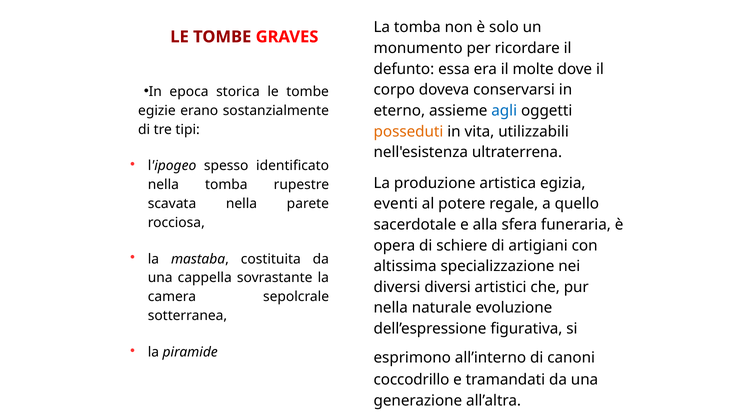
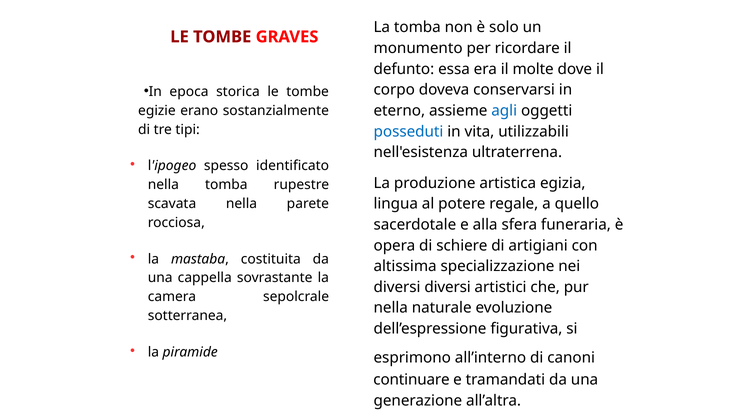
posseduti colour: orange -> blue (408, 131)
eventi: eventi -> lingua (396, 204)
coccodrillo: coccodrillo -> continuare (412, 380)
